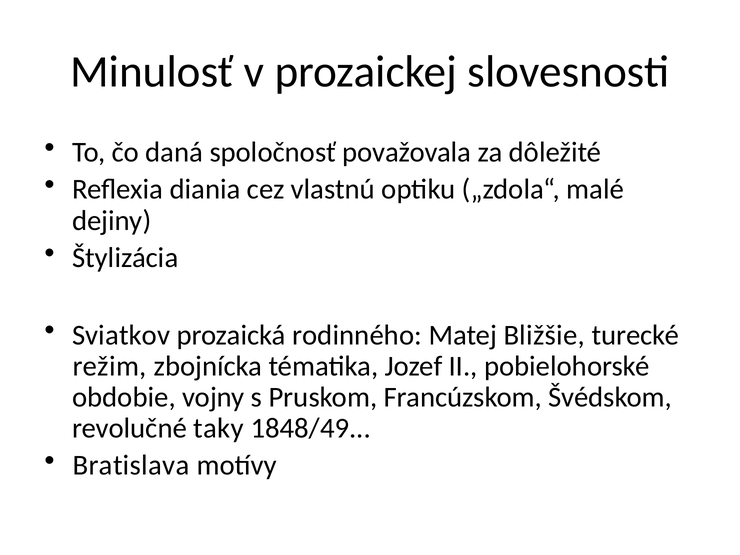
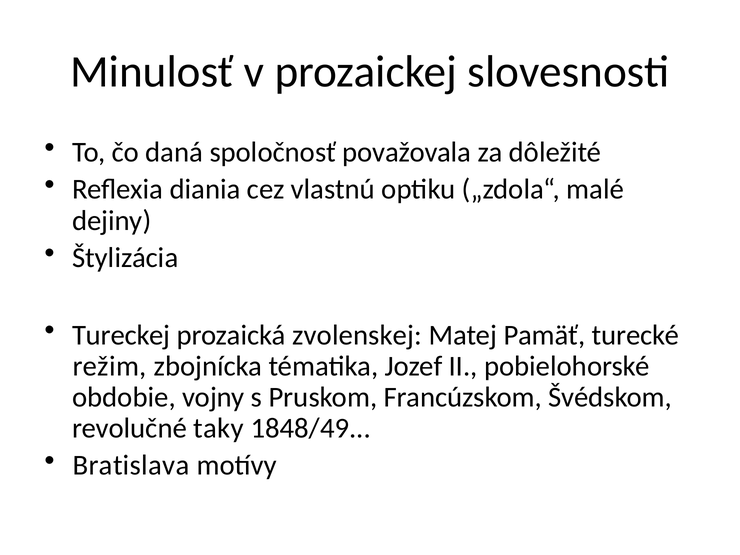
Sviatkov: Sviatkov -> Tureckej (121, 335)
rodinného: rodinného -> zvolenskej (357, 335)
Bližšie: Bližšie -> Pamäť (544, 335)
